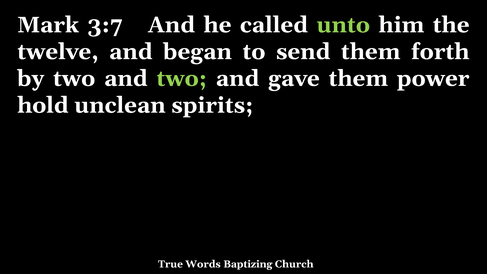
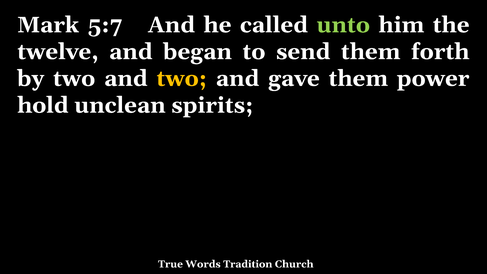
3:7: 3:7 -> 5:7 (105, 25)
two colour: light green -> yellow (182, 78)
Baptizing: Baptizing -> Tradition (248, 264)
